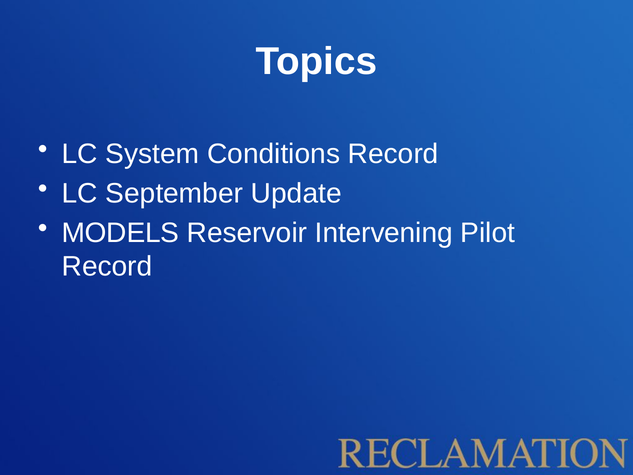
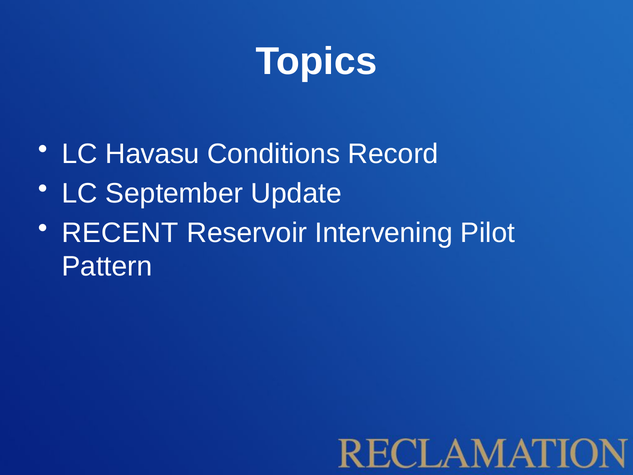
System: System -> Havasu (152, 154)
MODELS: MODELS -> RECENT (120, 233)
Record: Record -> Pattern (107, 266)
